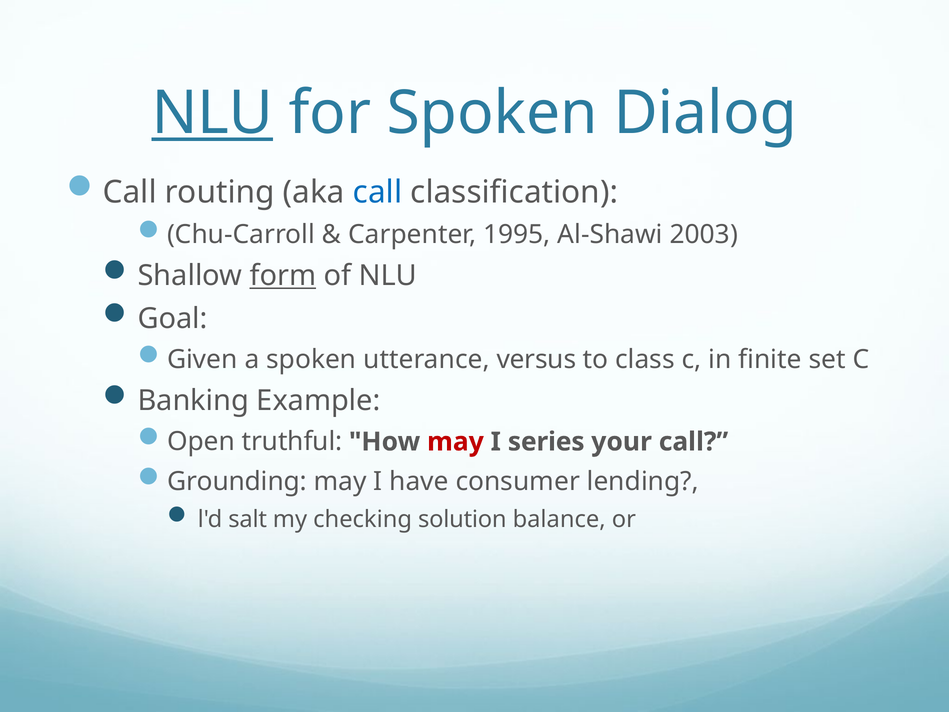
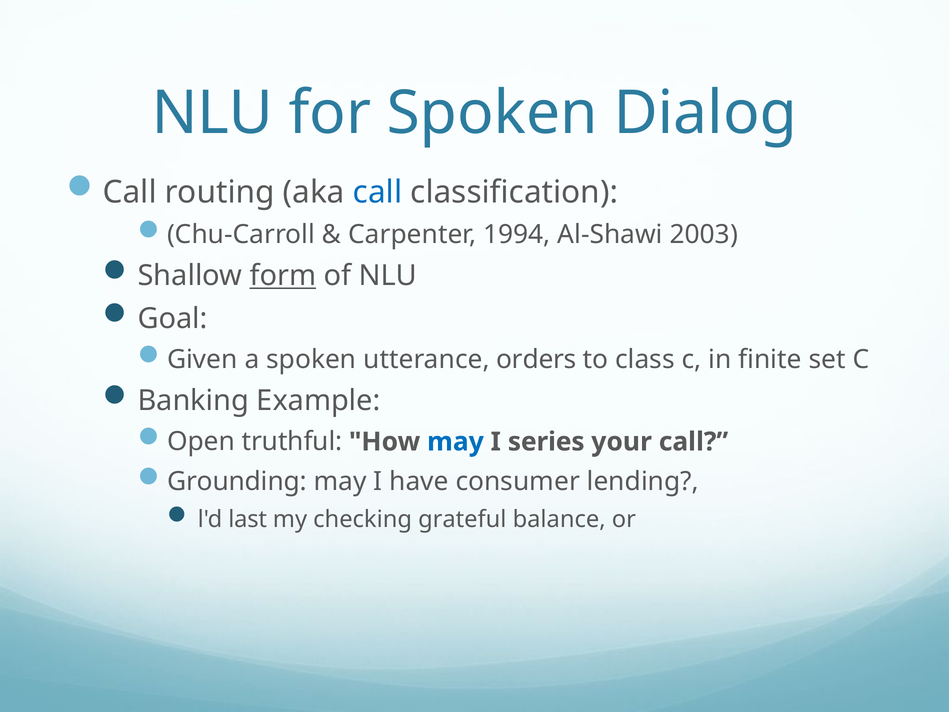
NLU underline: present -> none (212, 113)
1995: 1995 -> 1994 (517, 234)
versus: versus -> orders (536, 359)
may colour: red -> blue (455, 442)
salt: salt -> last (248, 519)
solution: solution -> grateful (462, 519)
